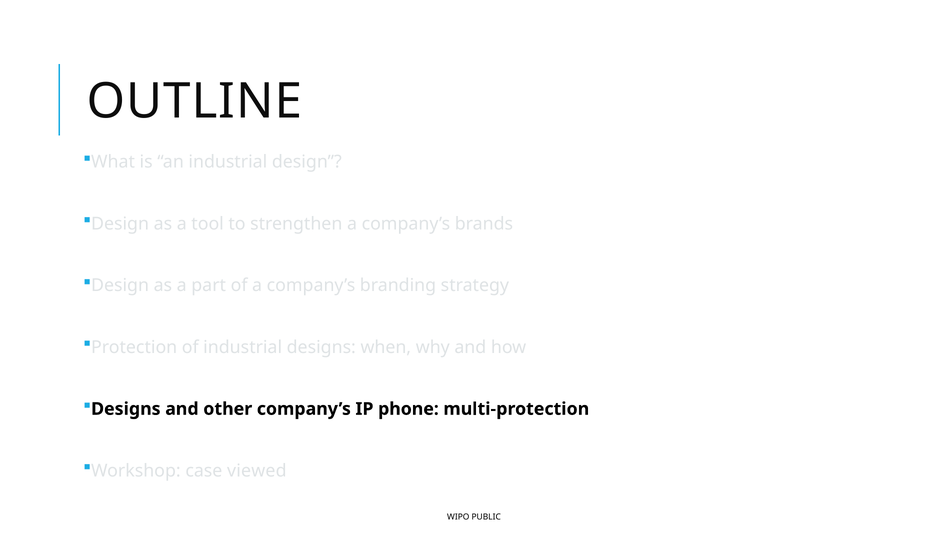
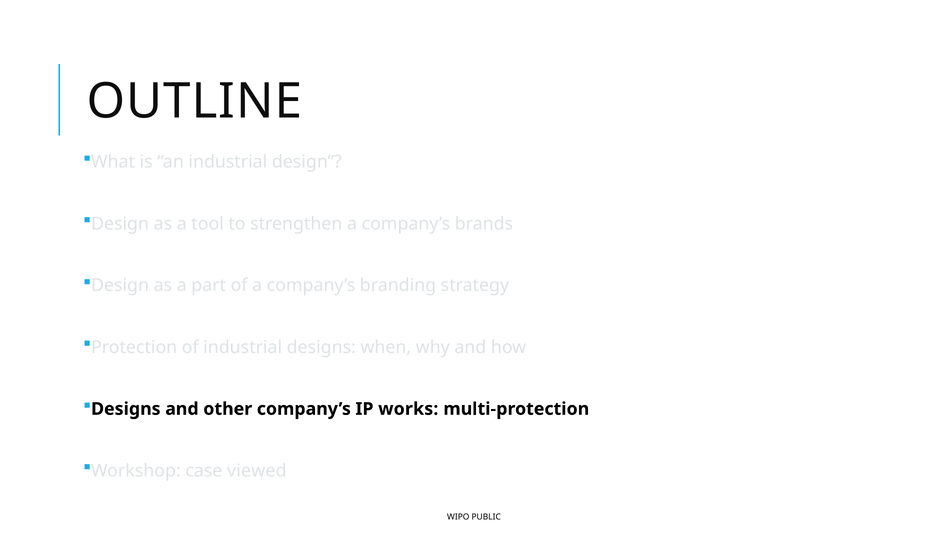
phone: phone -> works (408, 409)
